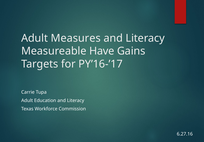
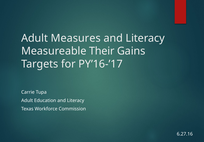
Have: Have -> Their (102, 51)
